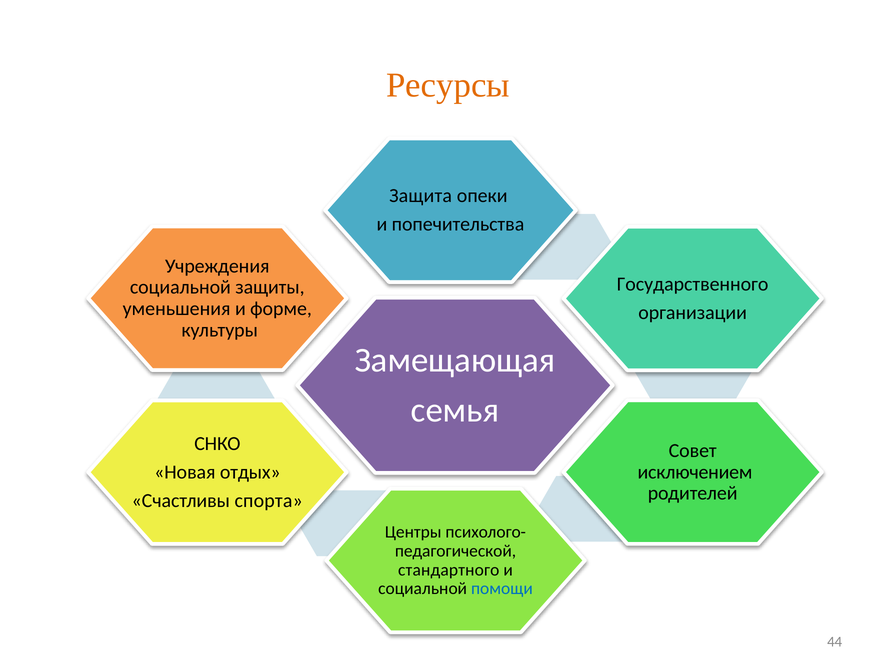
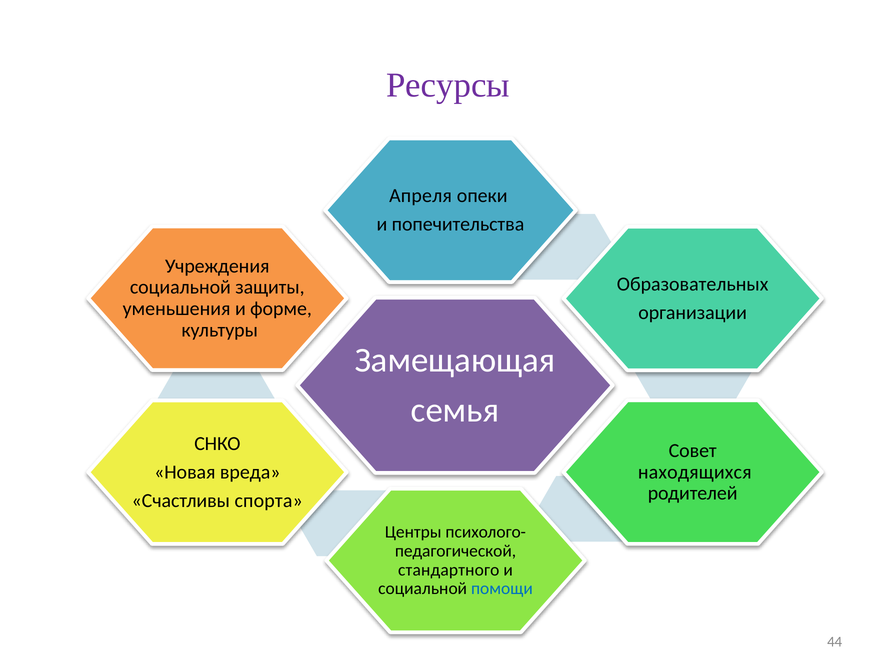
Ресурсы colour: orange -> purple (448, 85)
Защита: Защита -> Апреля (421, 196)
Государственного: Государственного -> Образовательных (693, 284)
исключением: исключением -> находящихся (695, 472)
отдых: отдых -> вреда (250, 472)
